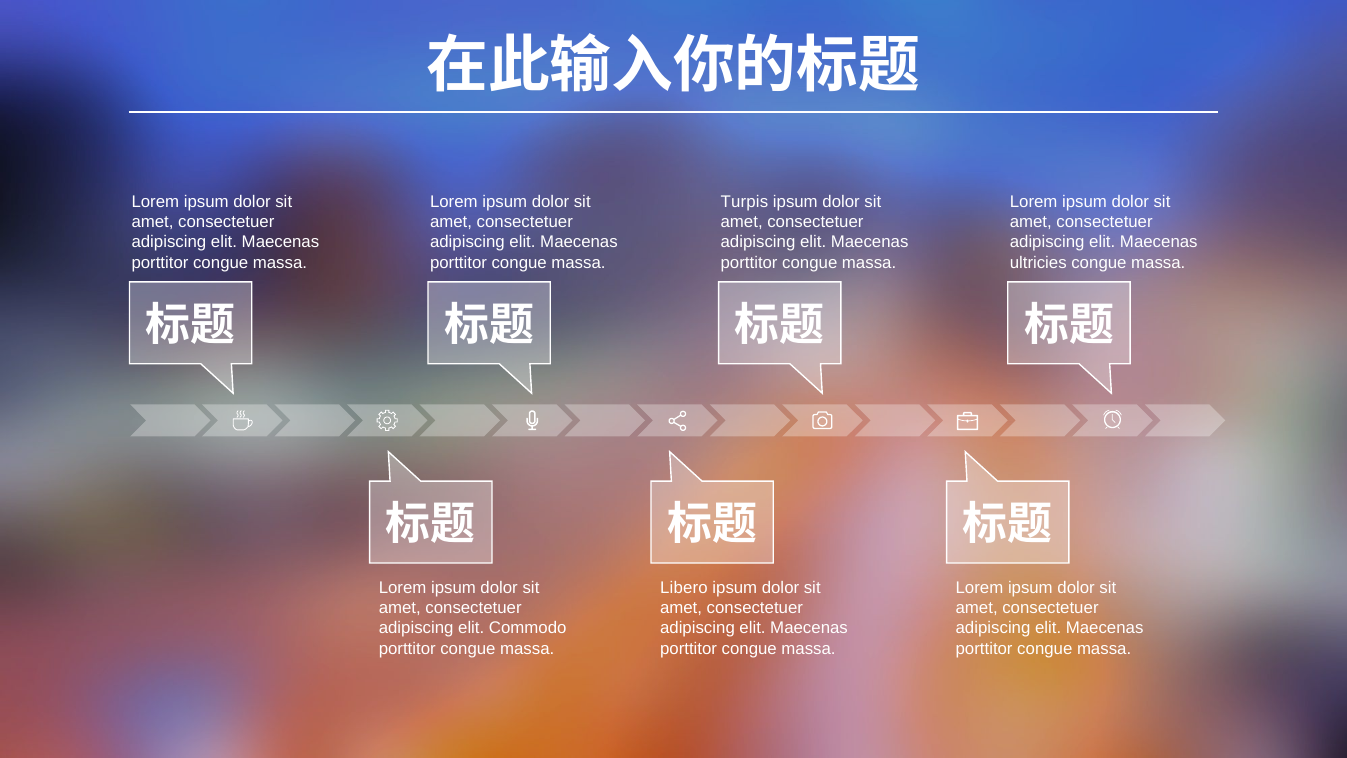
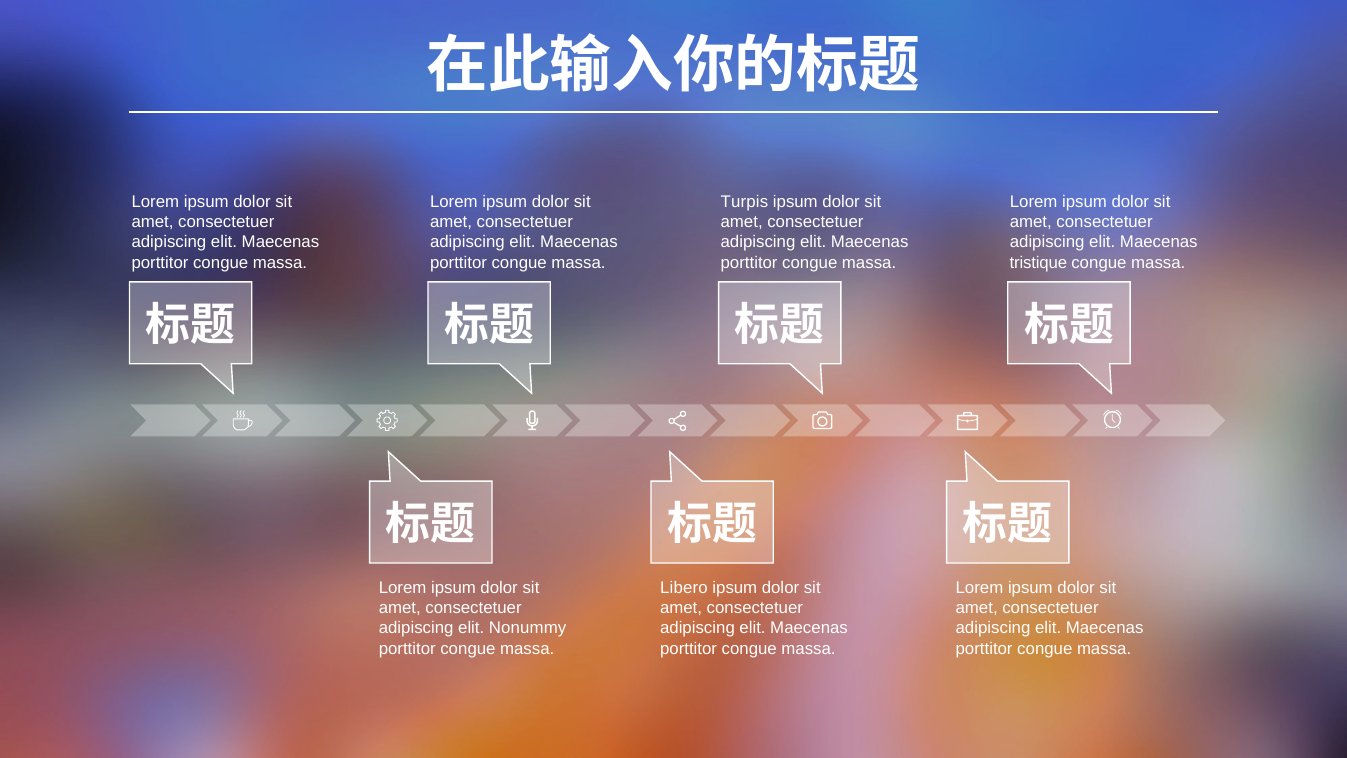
ultricies: ultricies -> tristique (1038, 262)
Commodo: Commodo -> Nonummy (528, 628)
